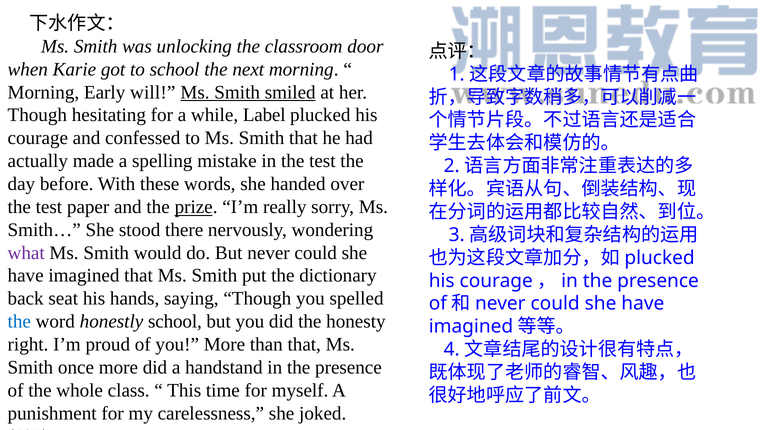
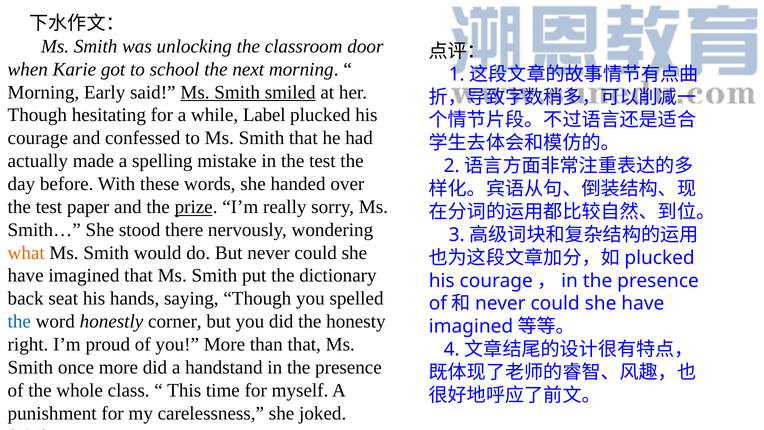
will: will -> said (153, 92)
what colour: purple -> orange (26, 253)
honestly school: school -> corner (175, 321)
